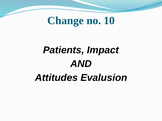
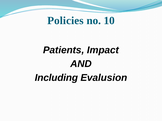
Change: Change -> Policies (65, 21)
Attitudes: Attitudes -> Including (56, 78)
